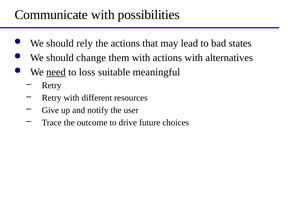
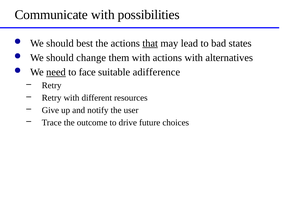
rely: rely -> best (85, 43)
that underline: none -> present (150, 43)
loss: loss -> face (87, 72)
meaningful: meaningful -> adifference (156, 72)
